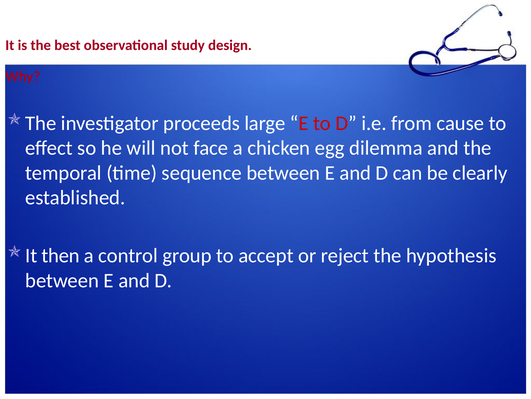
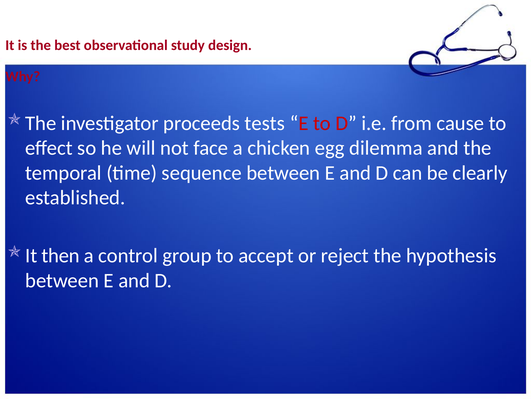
large: large -> tests (265, 123)
